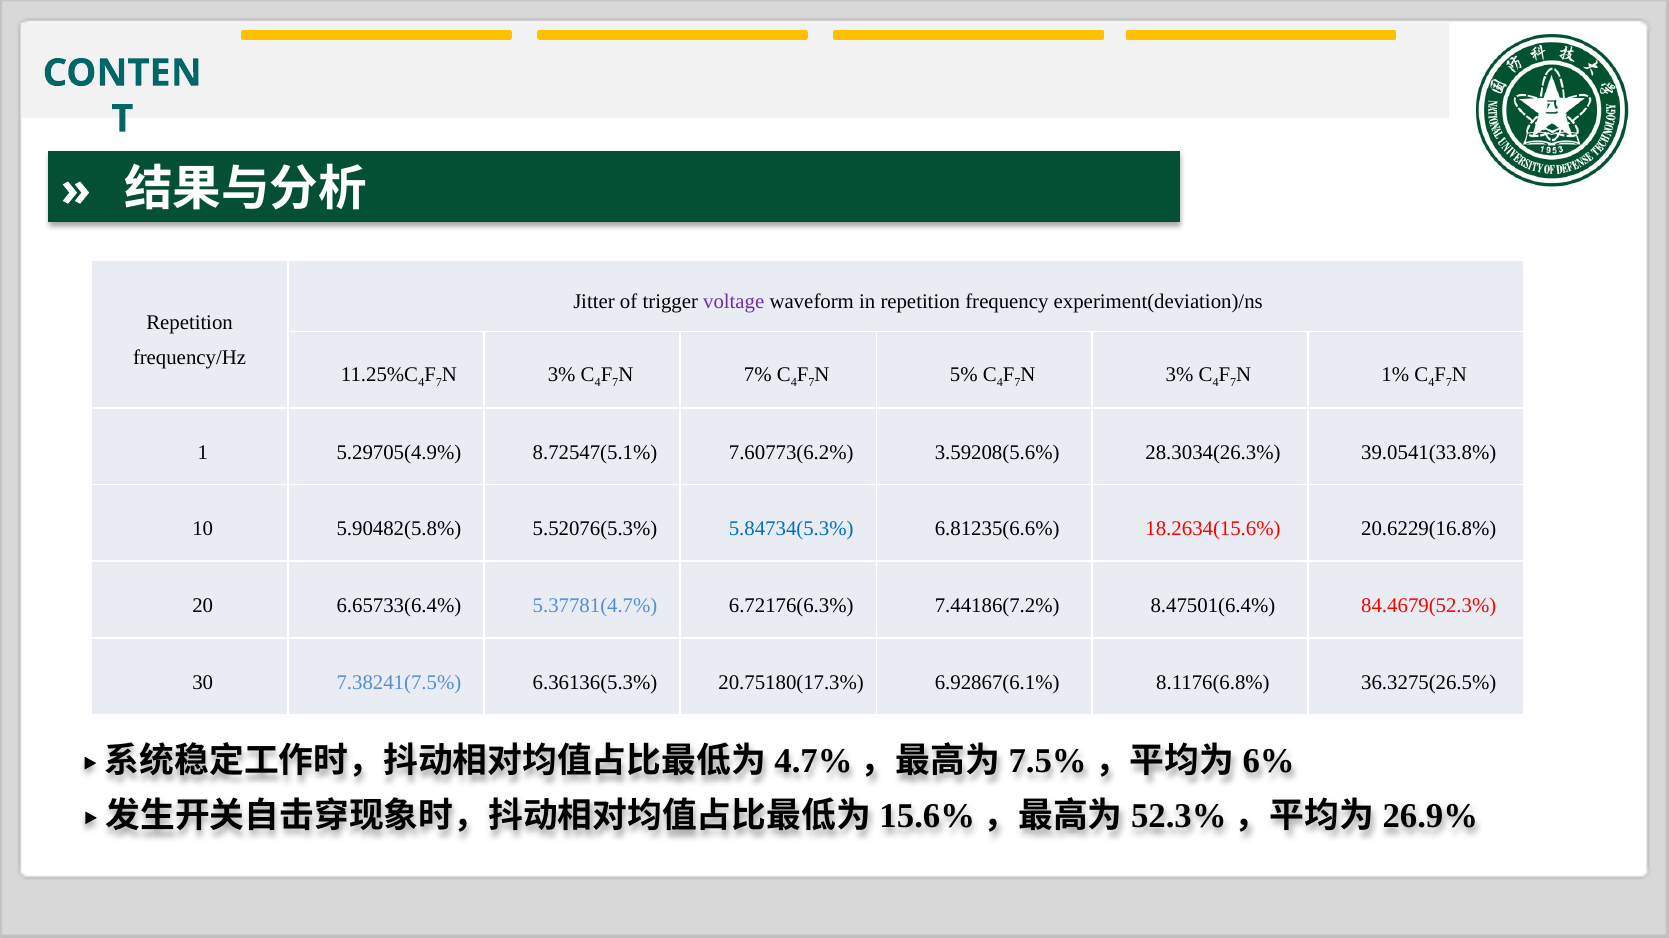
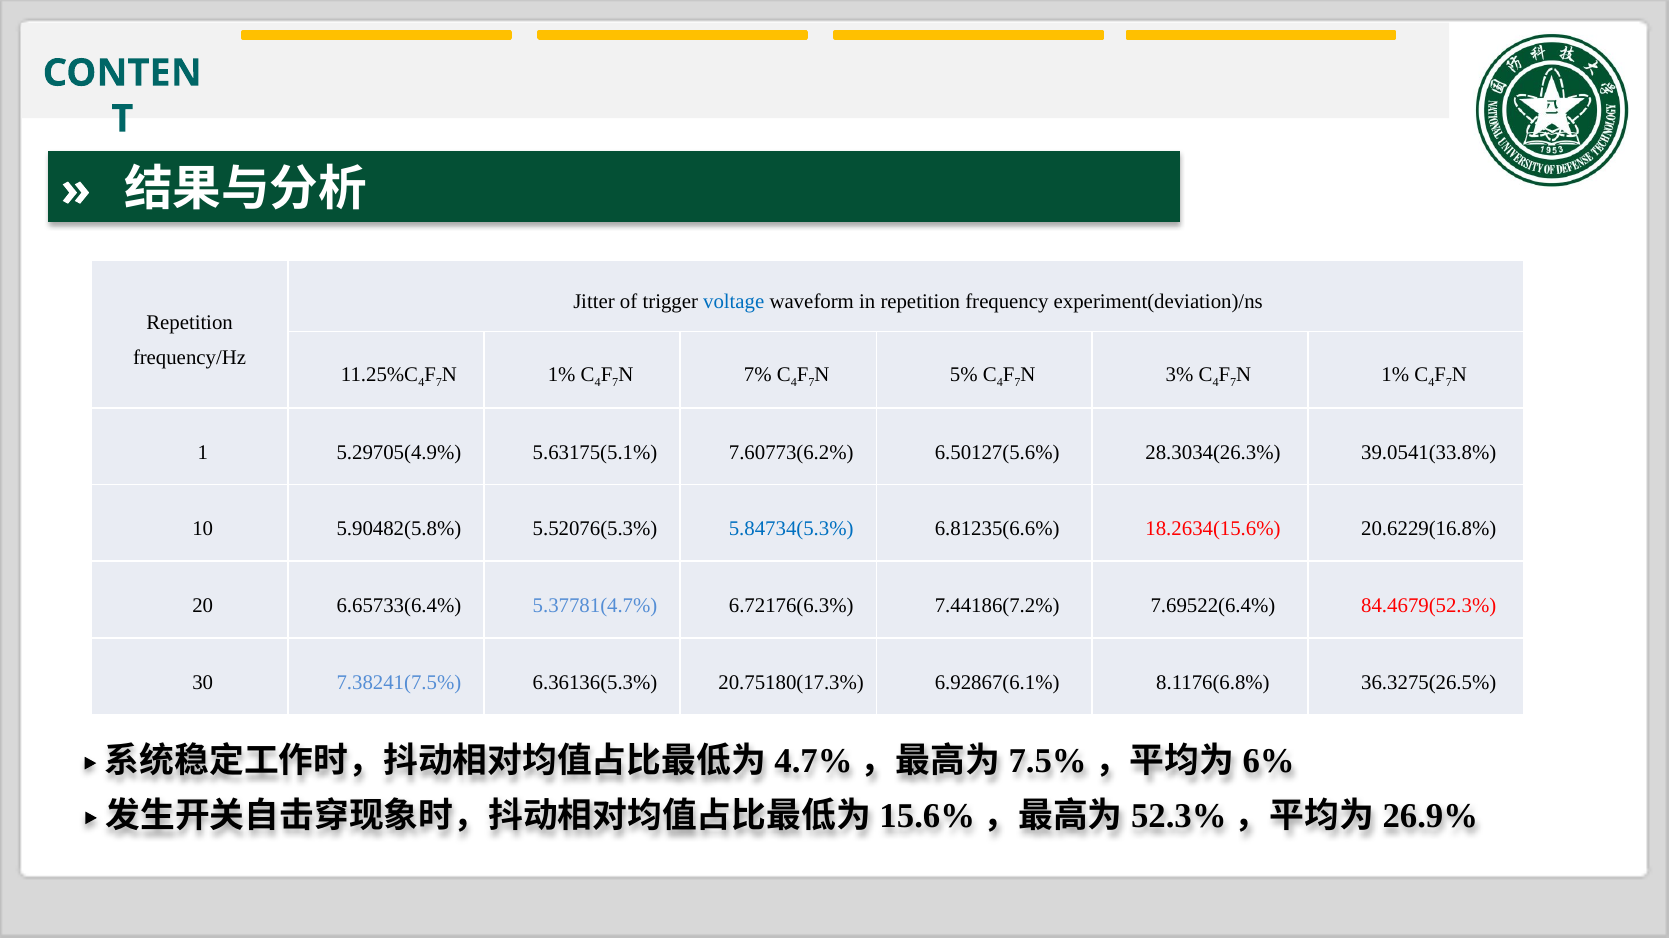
voltage colour: purple -> blue (734, 302)
3%: 3% -> 1% (562, 375)
8.72547(5.1%: 8.72547(5.1% -> 5.63175(5.1% (595, 452)
3.59208(5.6%: 3.59208(5.6% -> 6.50127(5.6% (997, 452)
8.47501(6.4%: 8.47501(6.4% -> 7.69522(6.4% (1213, 605)
